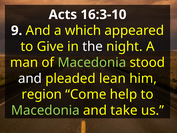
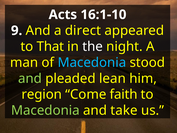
16:3-10: 16:3-10 -> 16:1-10 (103, 15)
which: which -> direct (83, 31)
Give: Give -> That (50, 46)
Macedonia colour: light green -> light blue (92, 62)
and colour: white -> light green (30, 78)
help: help -> faith (124, 94)
